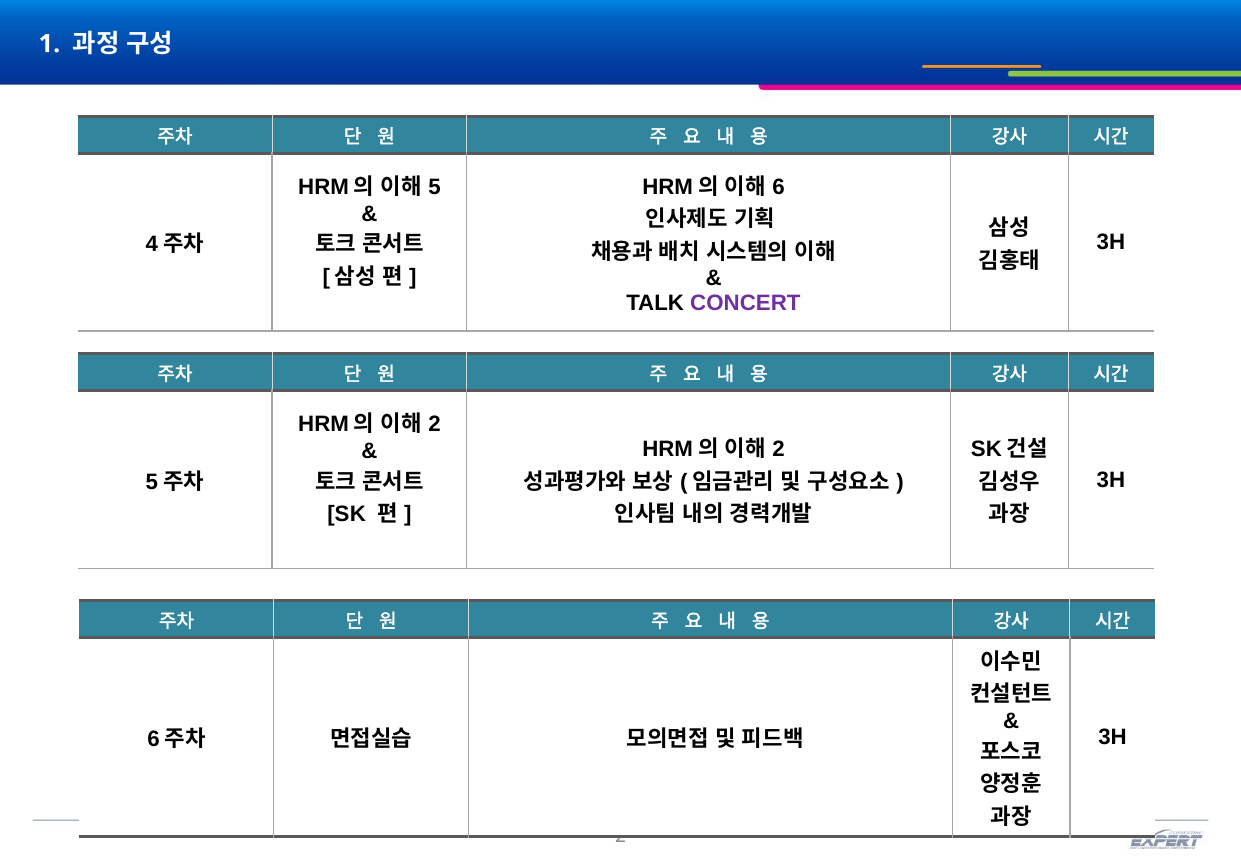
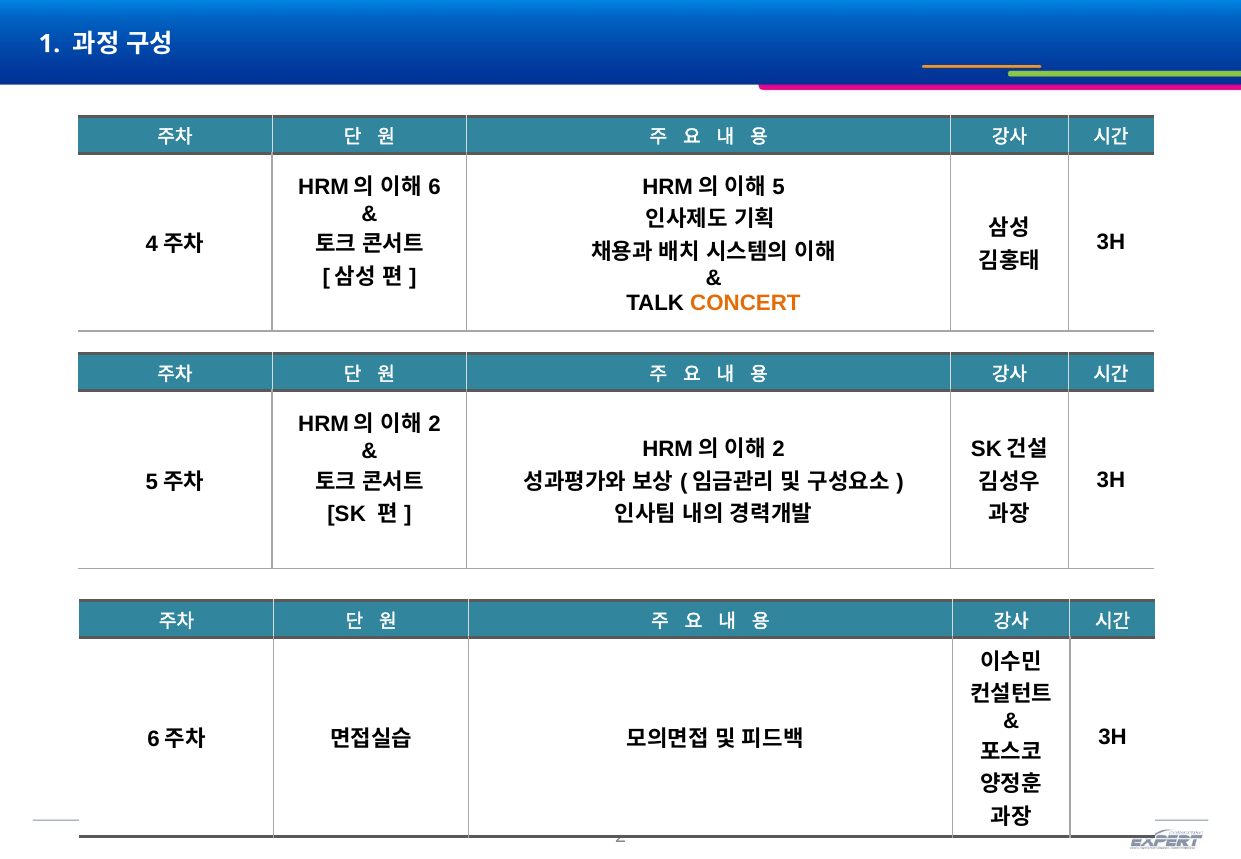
5: 5 -> 6 (434, 187)
6: 6 -> 5 (779, 187)
CONCERT colour: purple -> orange (745, 304)
